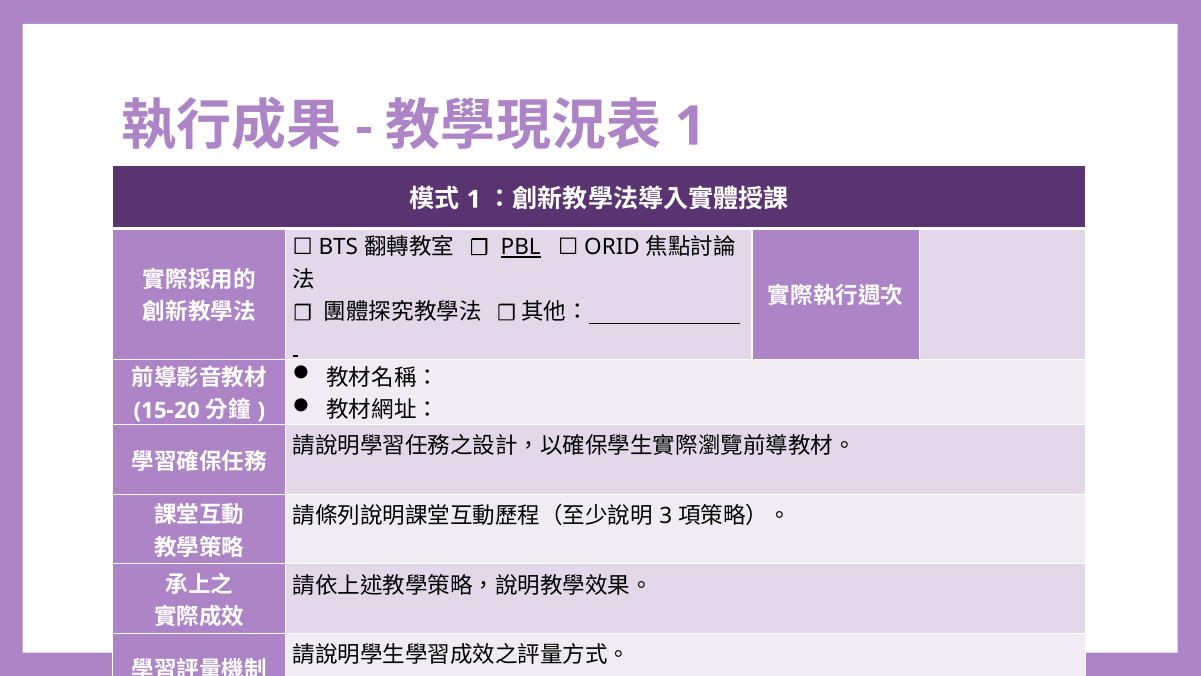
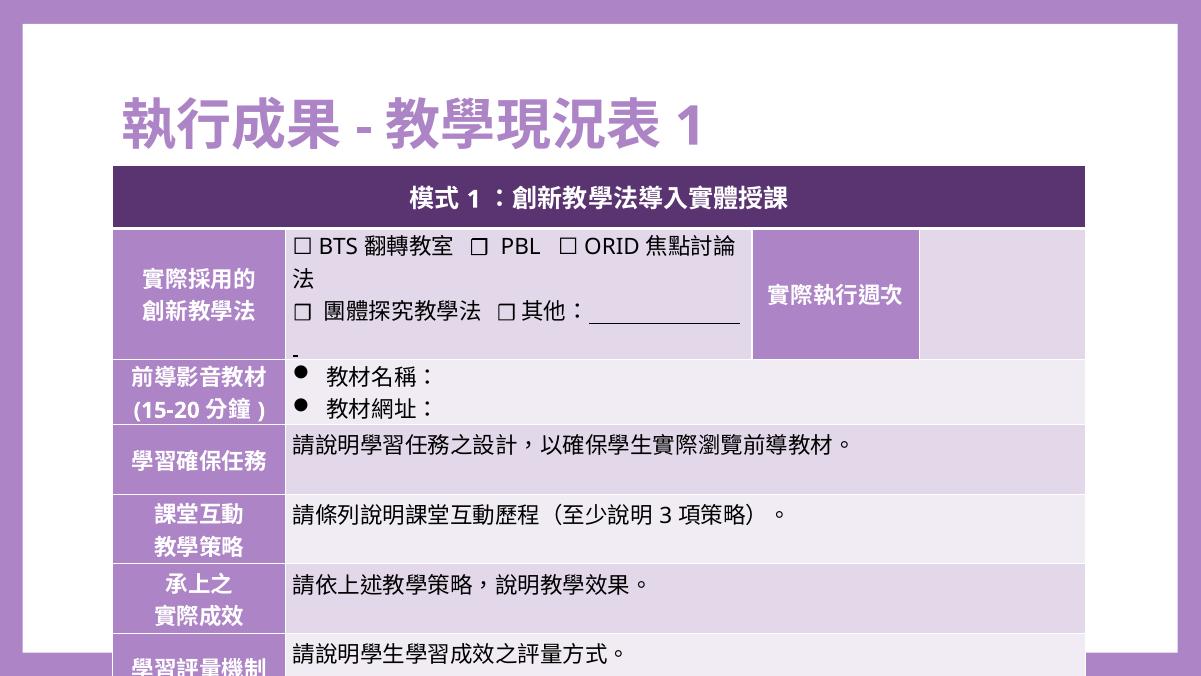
PBL underline: present -> none (521, 247)
